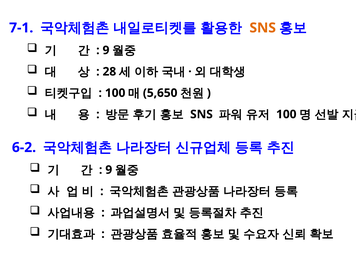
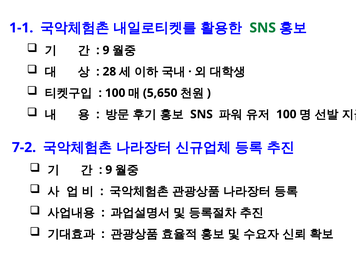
7-1: 7-1 -> 1-1 (21, 28)
SNS colour: orange -> green (263, 28)
6-2: 6-2 -> 7-2 (24, 147)
